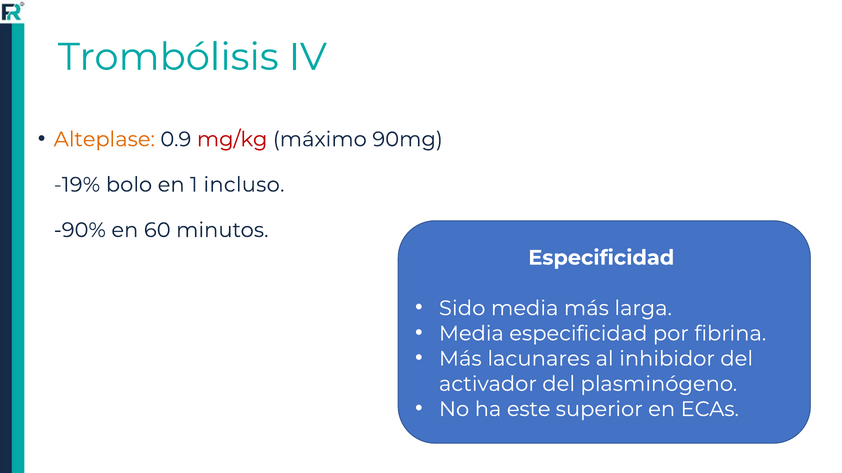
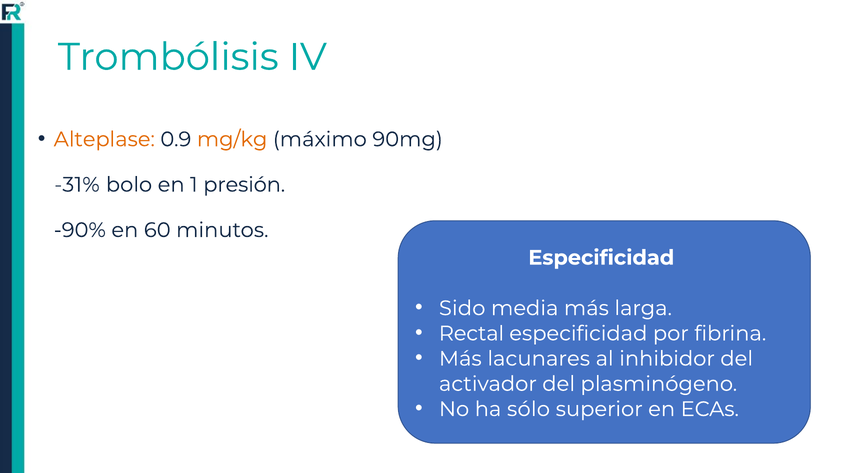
mg/kg colour: red -> orange (232, 140)
-19%: -19% -> -31% (77, 185)
incluso: incluso -> presión (244, 185)
Media: Media -> Rectal (471, 334)
este: este -> sólo (528, 410)
